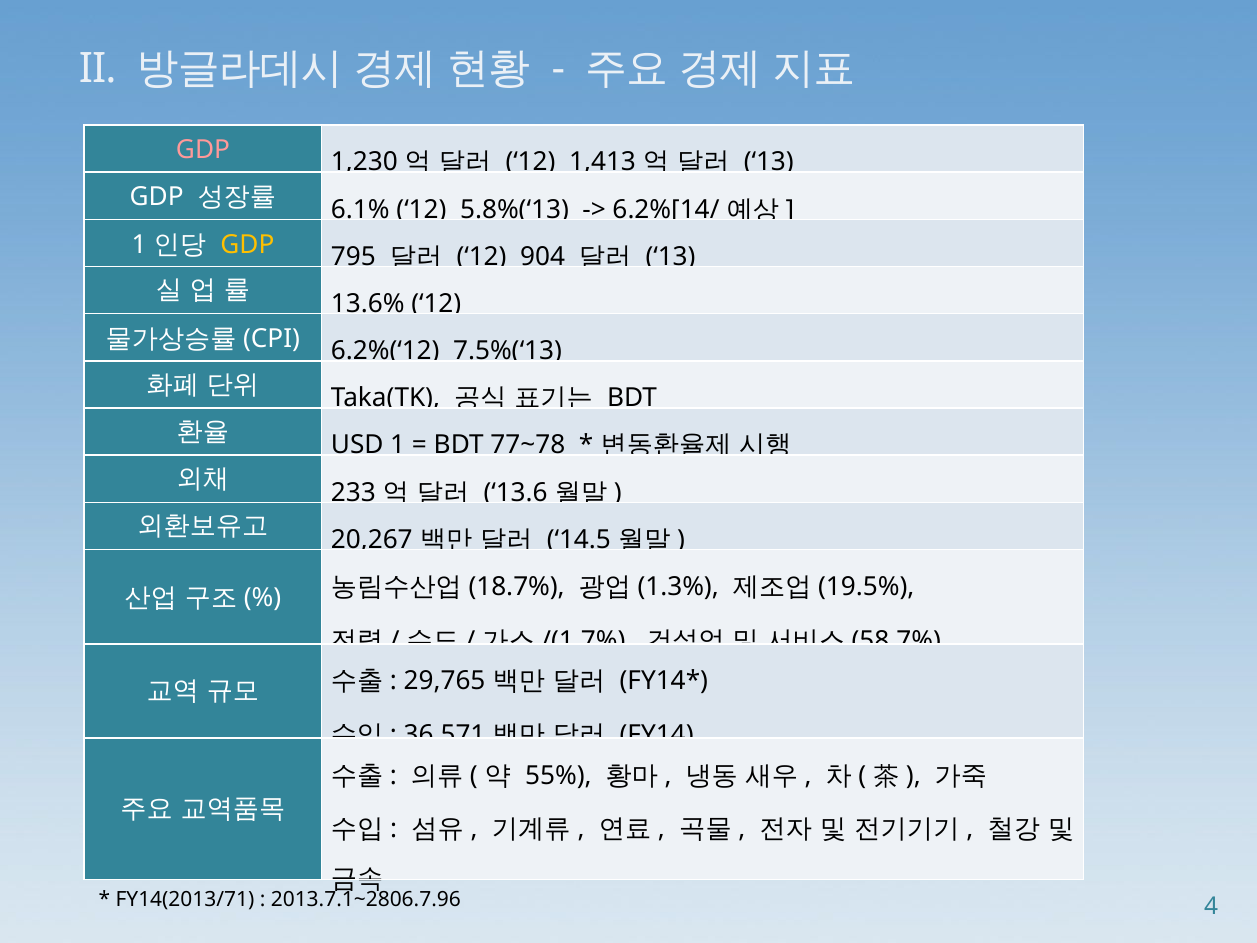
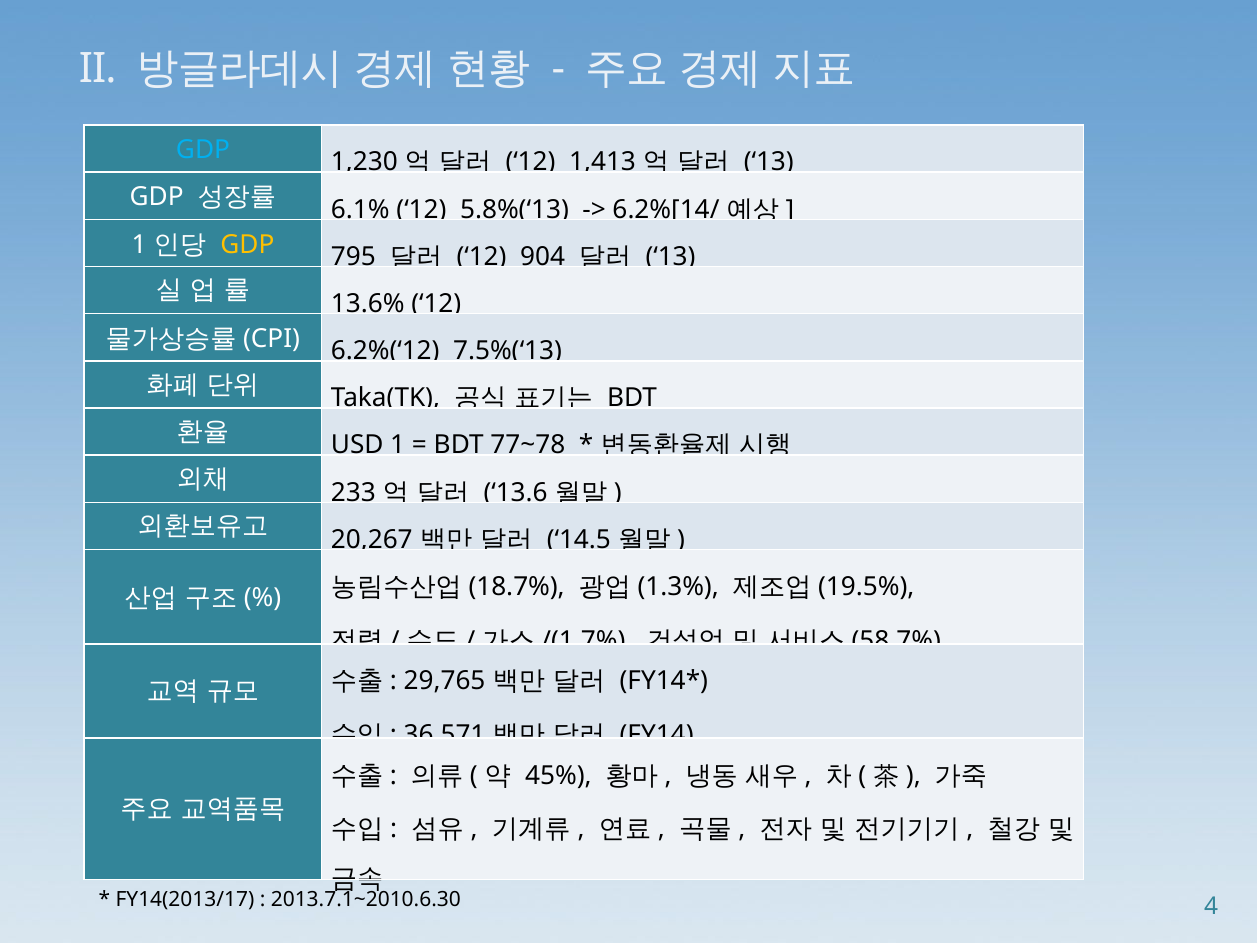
GDP colour: pink -> light blue (203, 150)
55%: 55% -> 45% (558, 775)
FY14(2013/71: FY14(2013/71 -> FY14(2013/17 (185, 899)
2013.7.1~2806.7.96: 2013.7.1~2806.7.96 -> 2013.7.1~2010.6.30 (366, 899)
